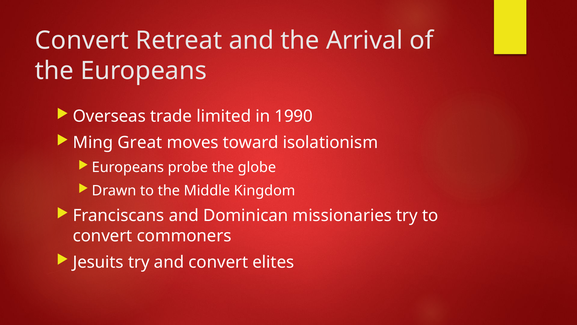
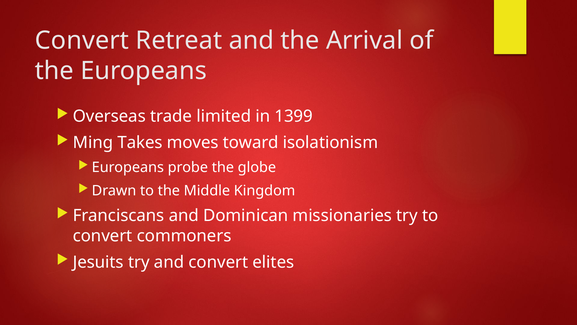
1990: 1990 -> 1399 (294, 116)
Great: Great -> Takes (140, 142)
